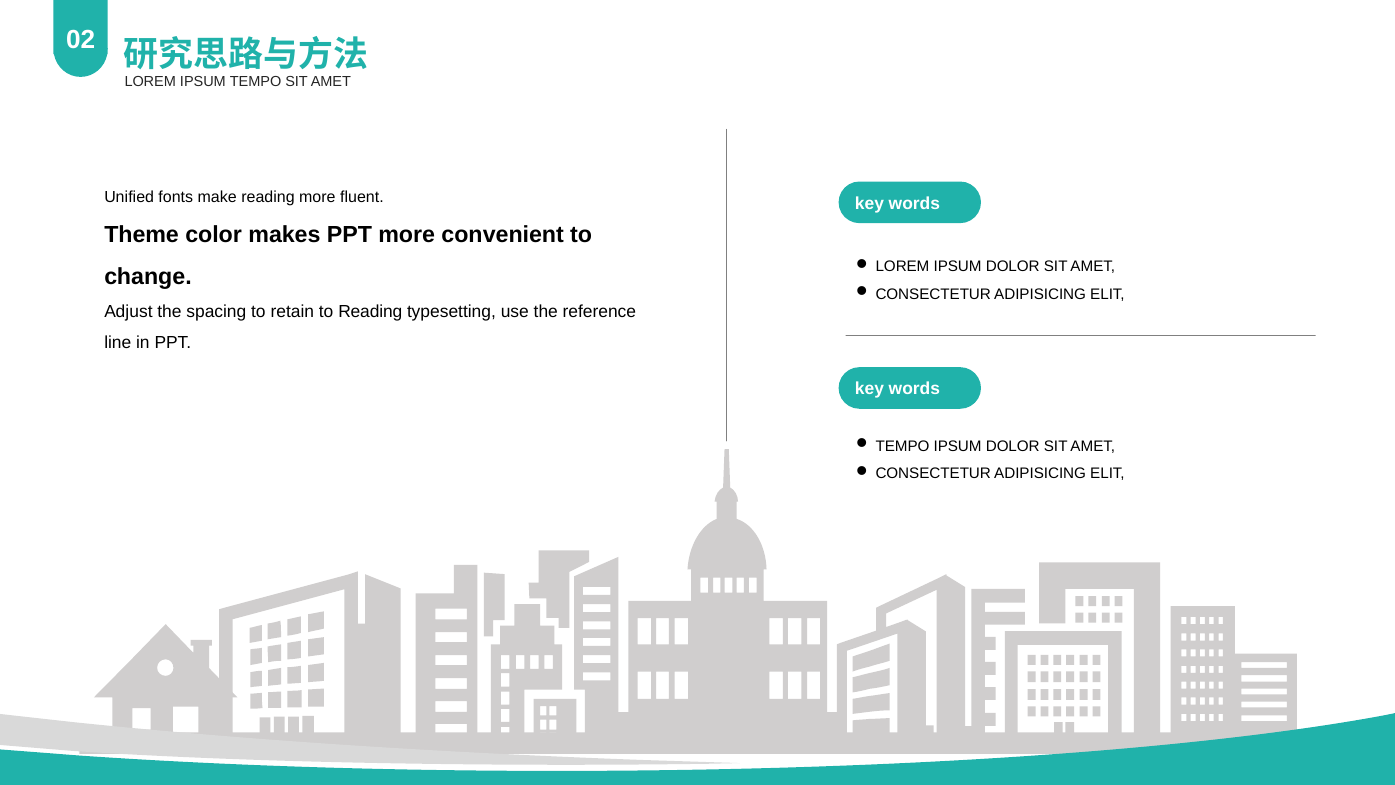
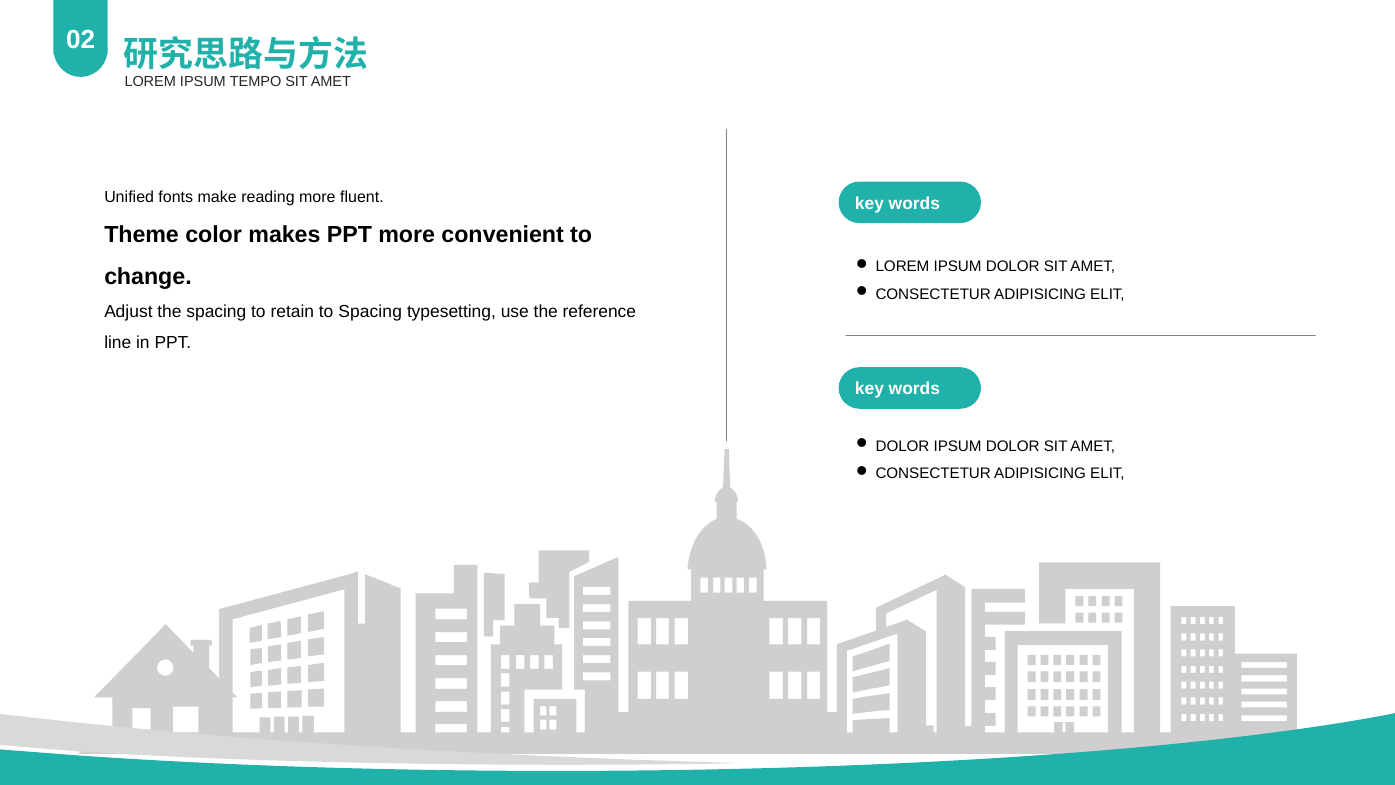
to Reading: Reading -> Spacing (370, 311)
TEMPO: TEMPO -> DOLOR (903, 446)
